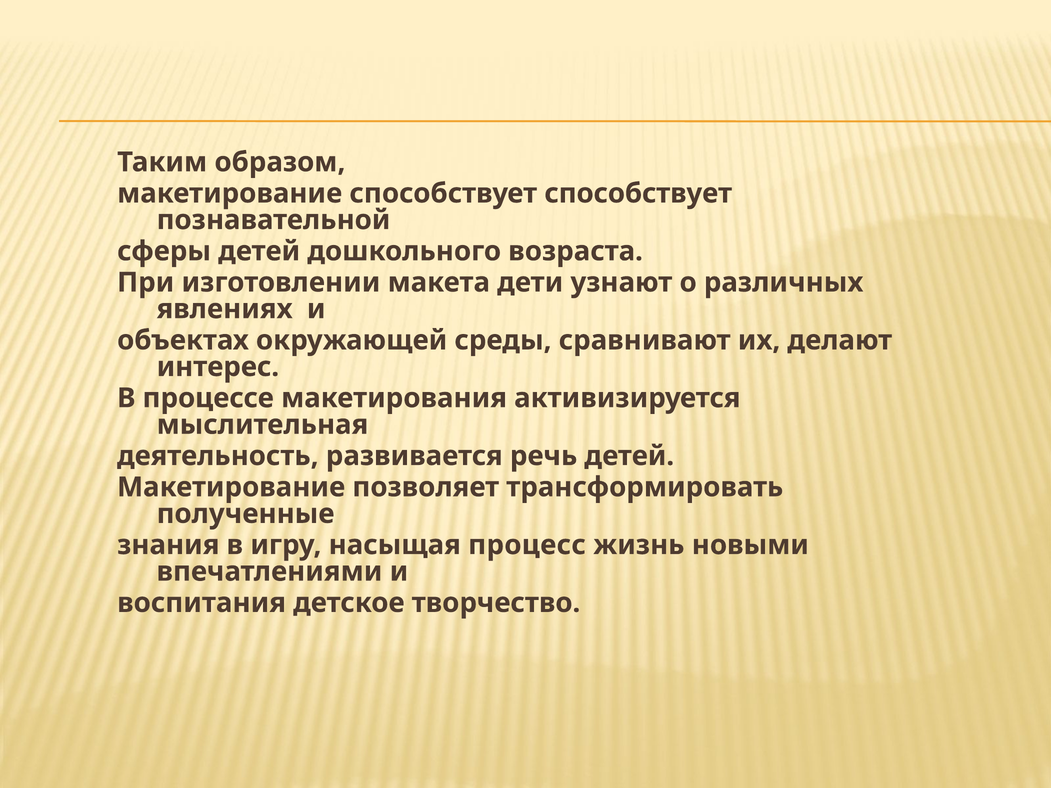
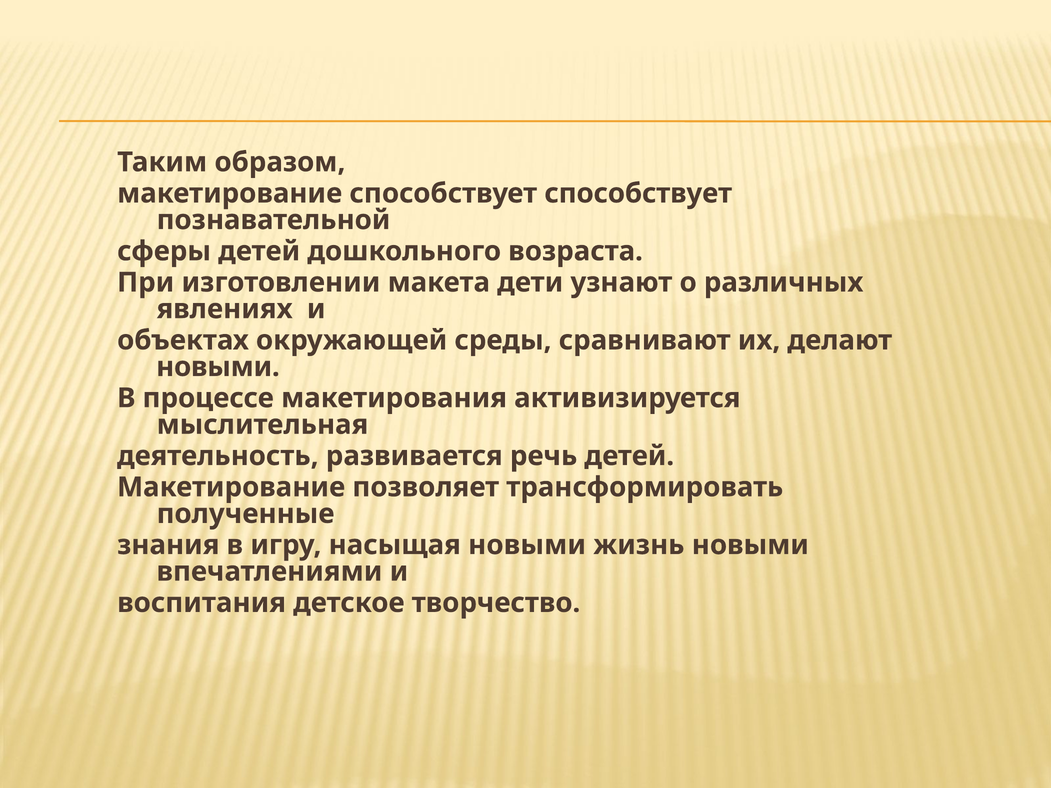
интерес: интерес -> новыми (218, 367)
насыщая процесс: процесс -> новыми (527, 545)
